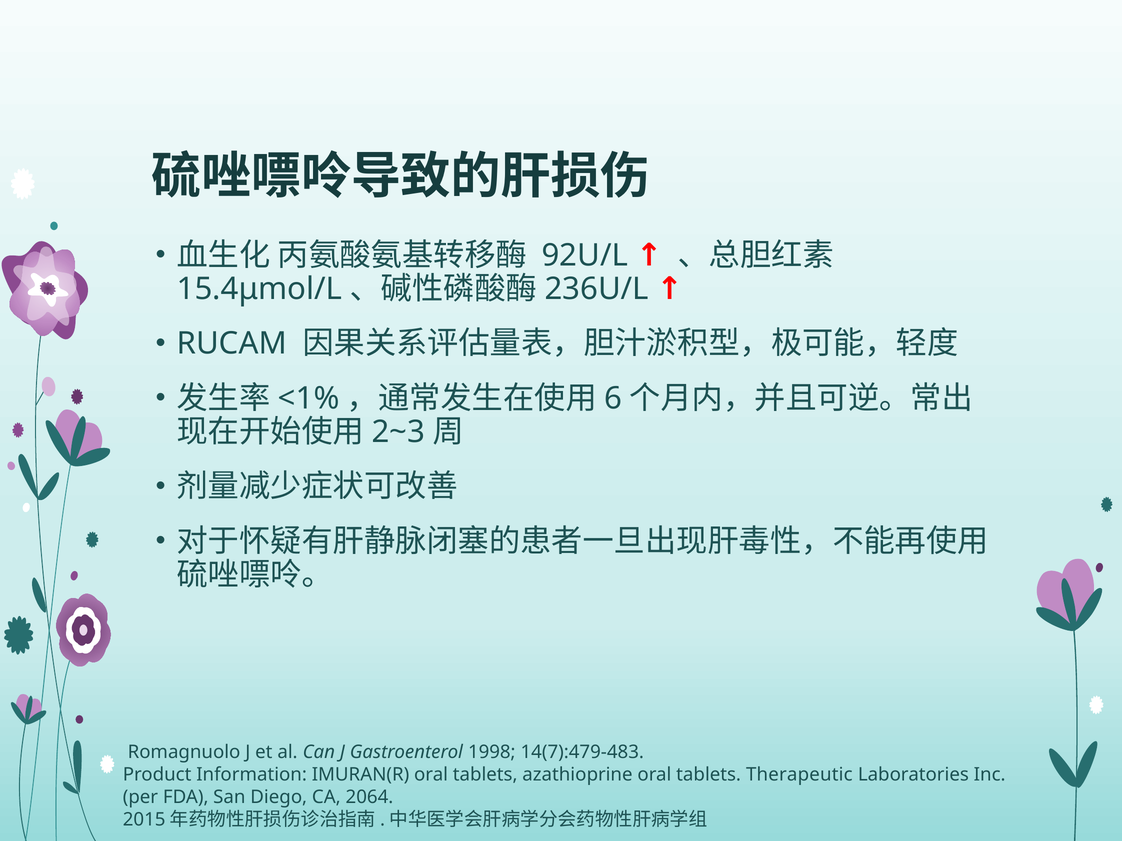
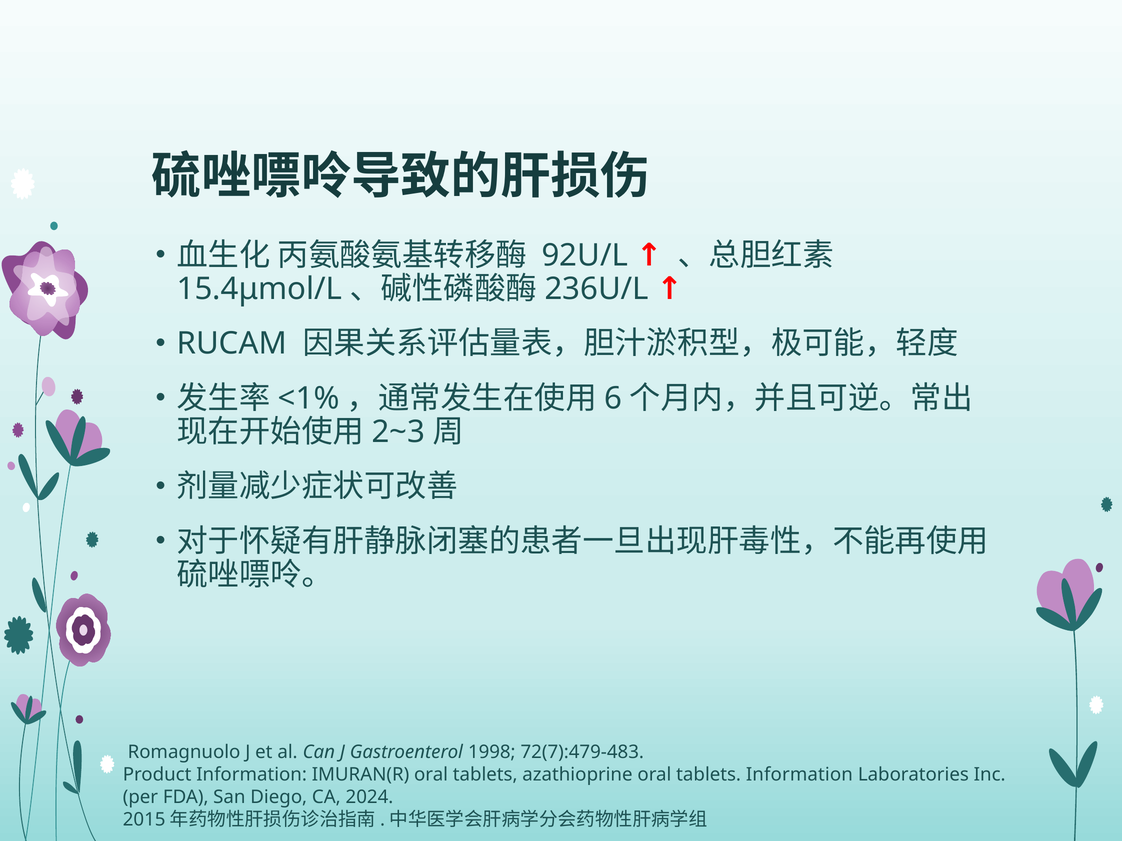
14(7):479-483: 14(7):479-483 -> 72(7):479-483 (582, 753)
tablets Therapeutic: Therapeutic -> Information (799, 775)
2064: 2064 -> 2024 (369, 798)
